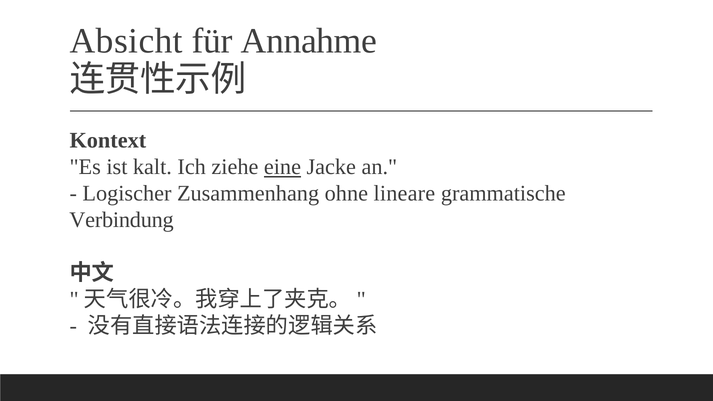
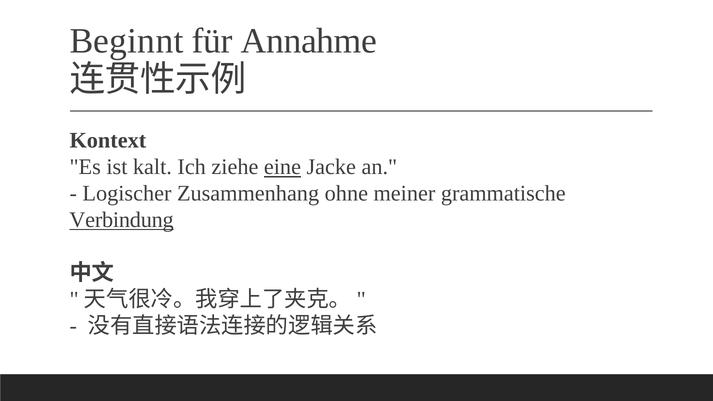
Absicht: Absicht -> Beginnt (126, 41)
lineare: lineare -> meiner (404, 194)
Verbindung underline: none -> present (122, 220)
